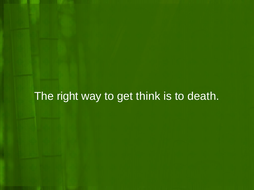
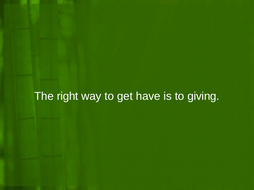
think: think -> have (148, 96)
death: death -> giving (203, 96)
